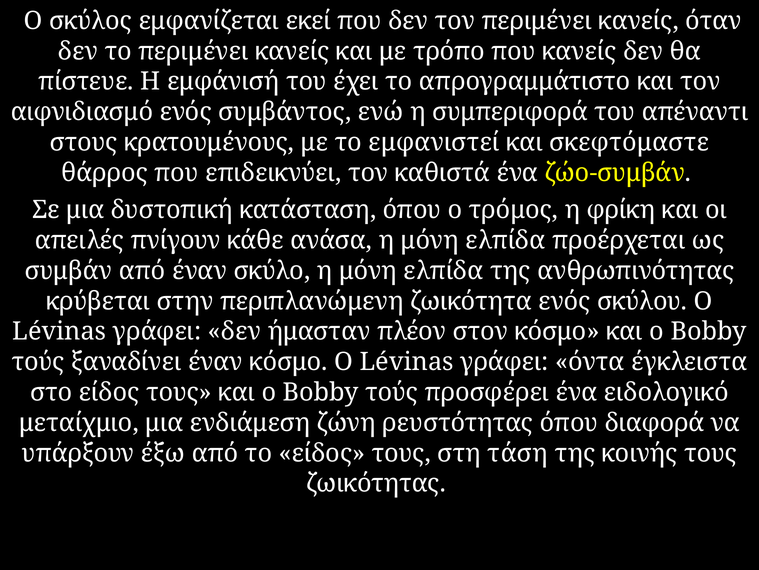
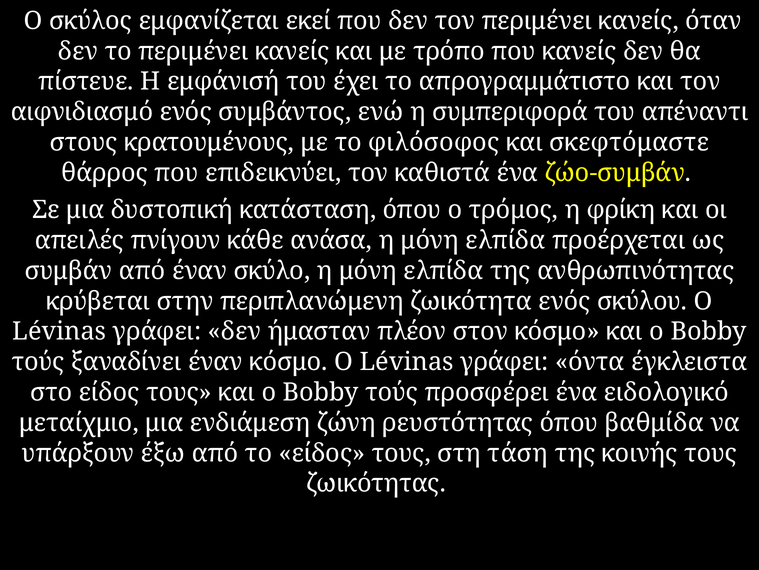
εμφανιστεί: εμφανιστεί -> φιλόσοφος (434, 142)
διαφορά: διαφορά -> βαθμίδα (654, 422)
